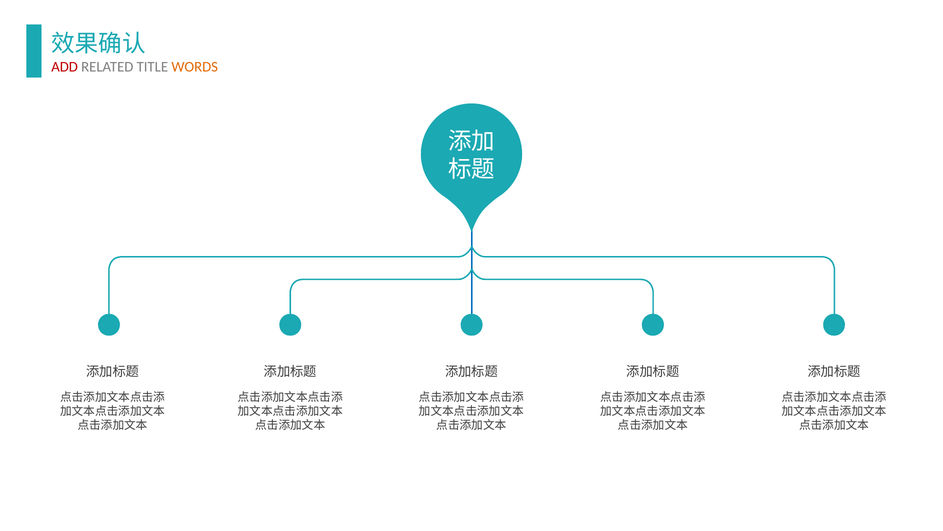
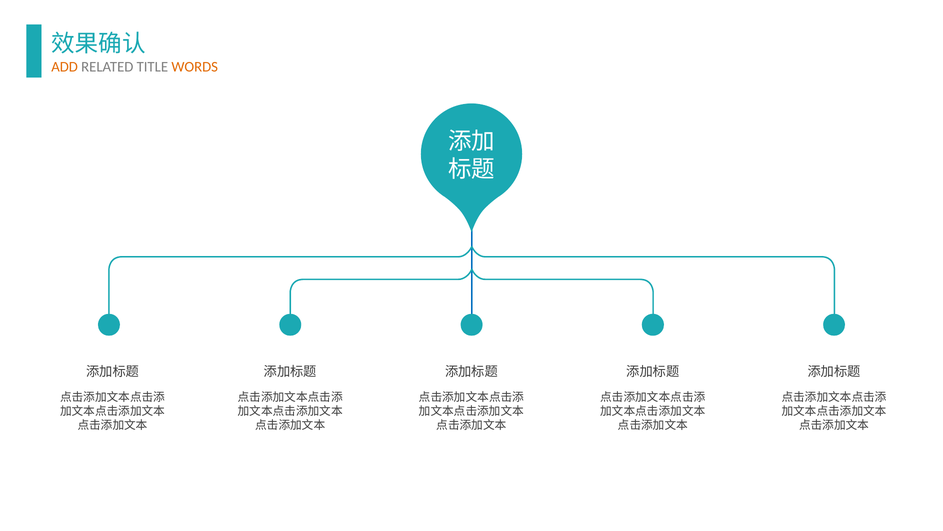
ADD colour: red -> orange (65, 67)
